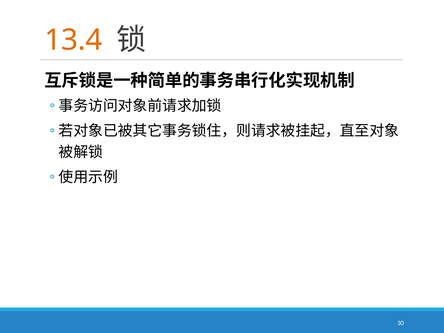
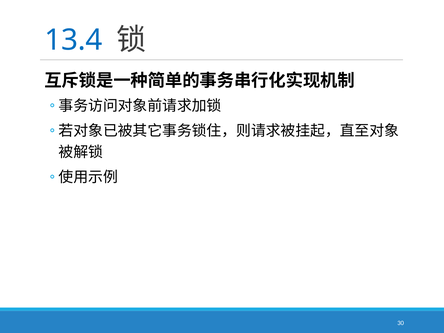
13.4 colour: orange -> blue (73, 40)
